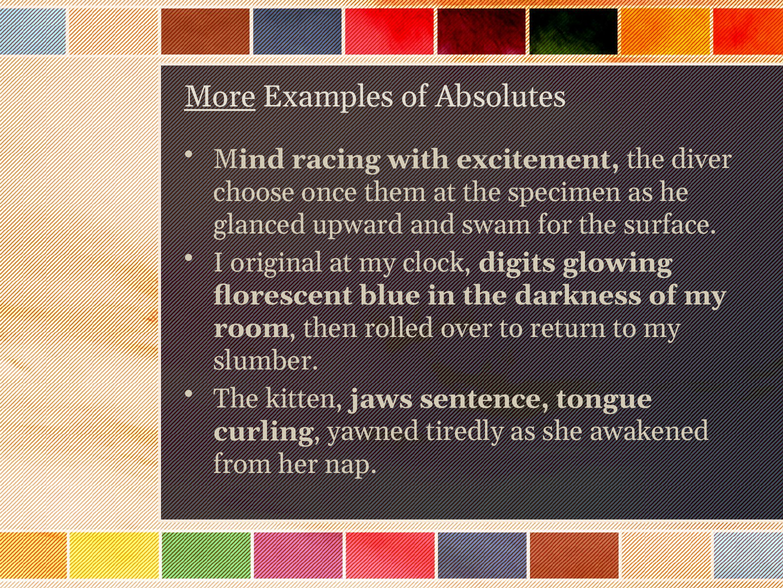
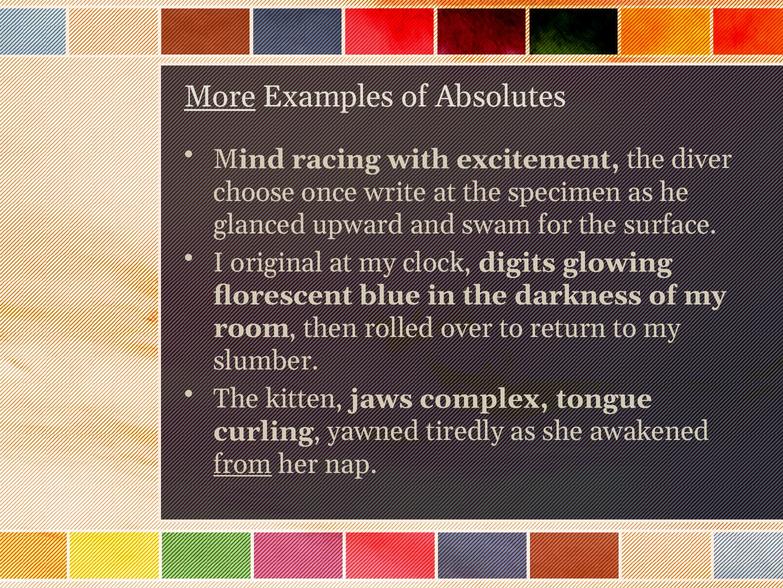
them: them -> write (395, 192)
sentence: sentence -> complex (484, 398)
from underline: none -> present (243, 464)
